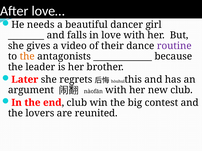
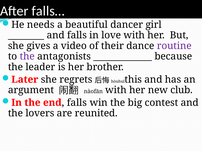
love…: love… -> falls… (48, 11)
the colour: orange -> purple (27, 57)
end club: club -> falls (77, 103)
